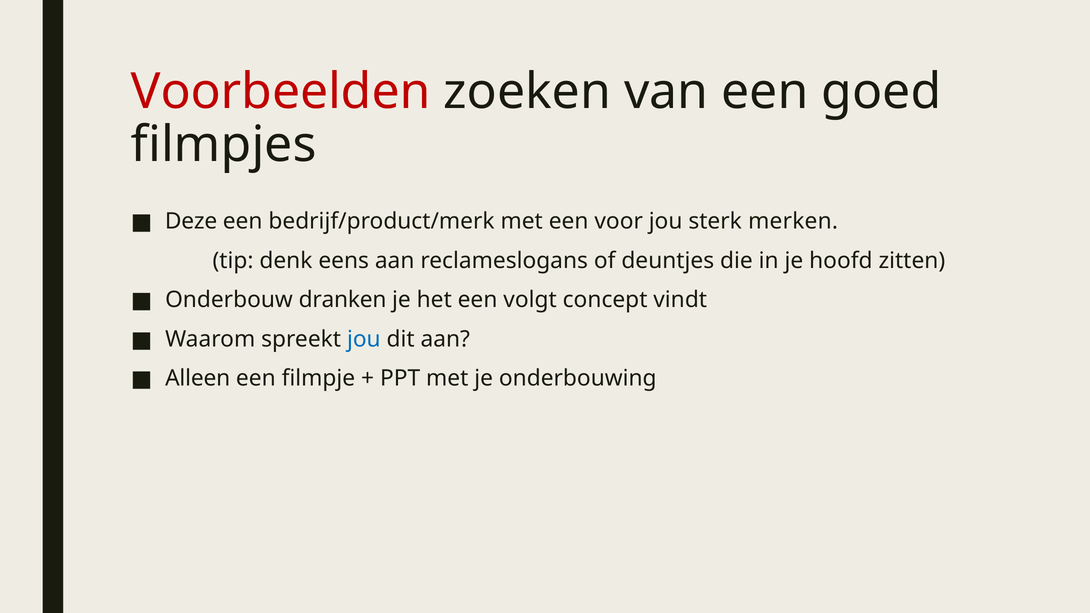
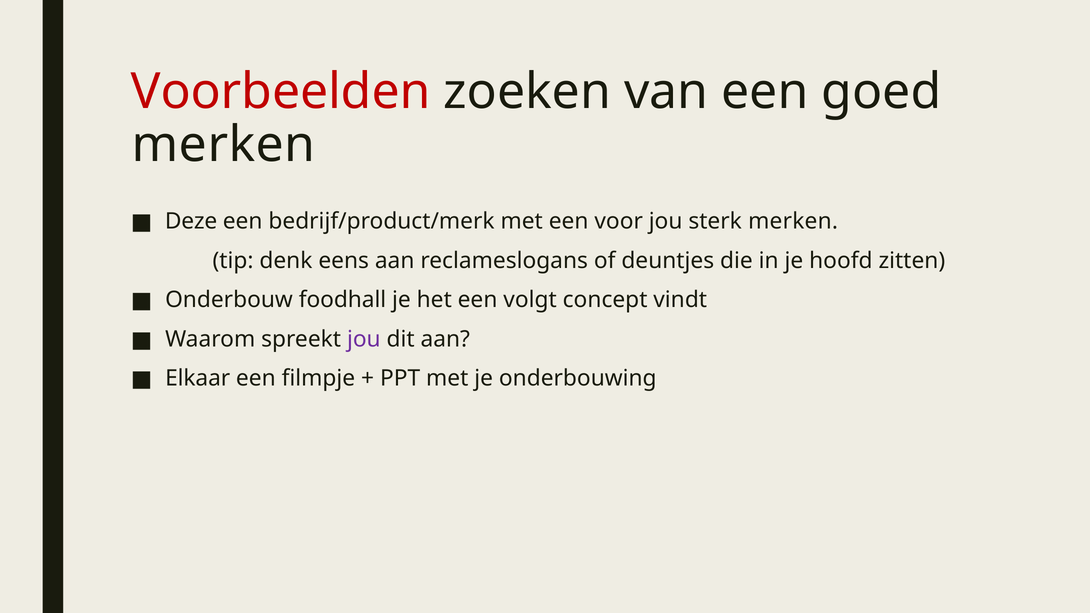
filmpjes: filmpjes -> merken (224, 145)
dranken: dranken -> foodhall (342, 300)
jou colour: blue -> purple (364, 339)
Alleen: Alleen -> Elkaar (198, 379)
